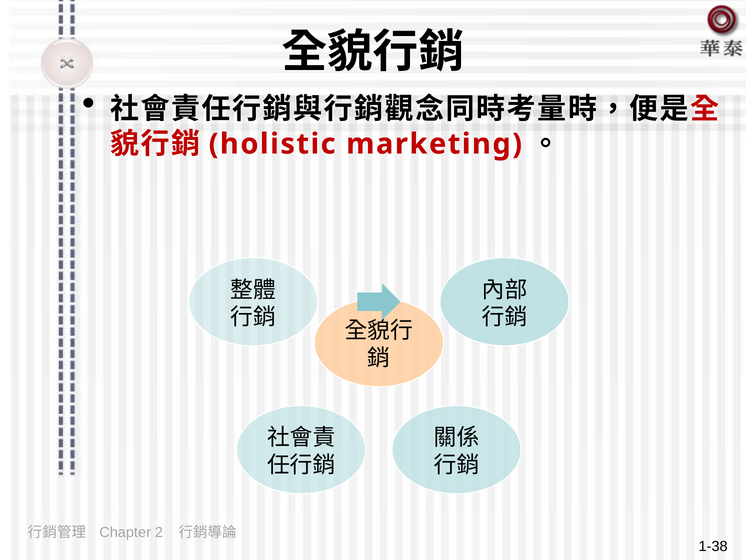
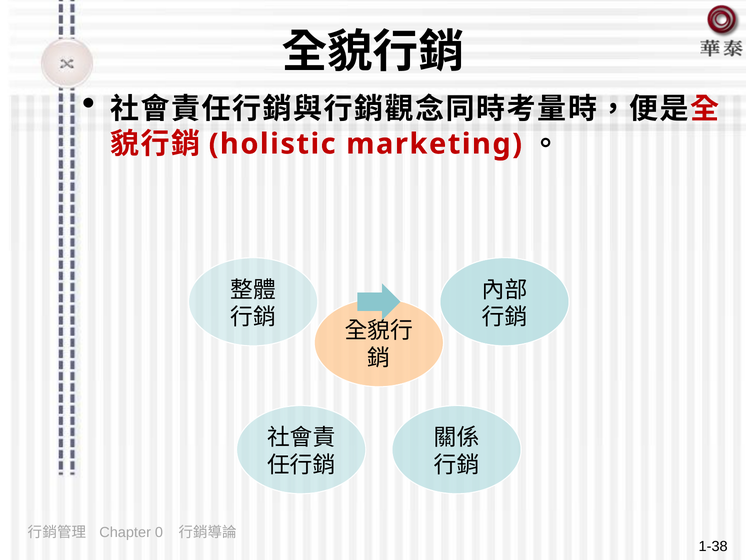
2: 2 -> 0 (159, 532)
